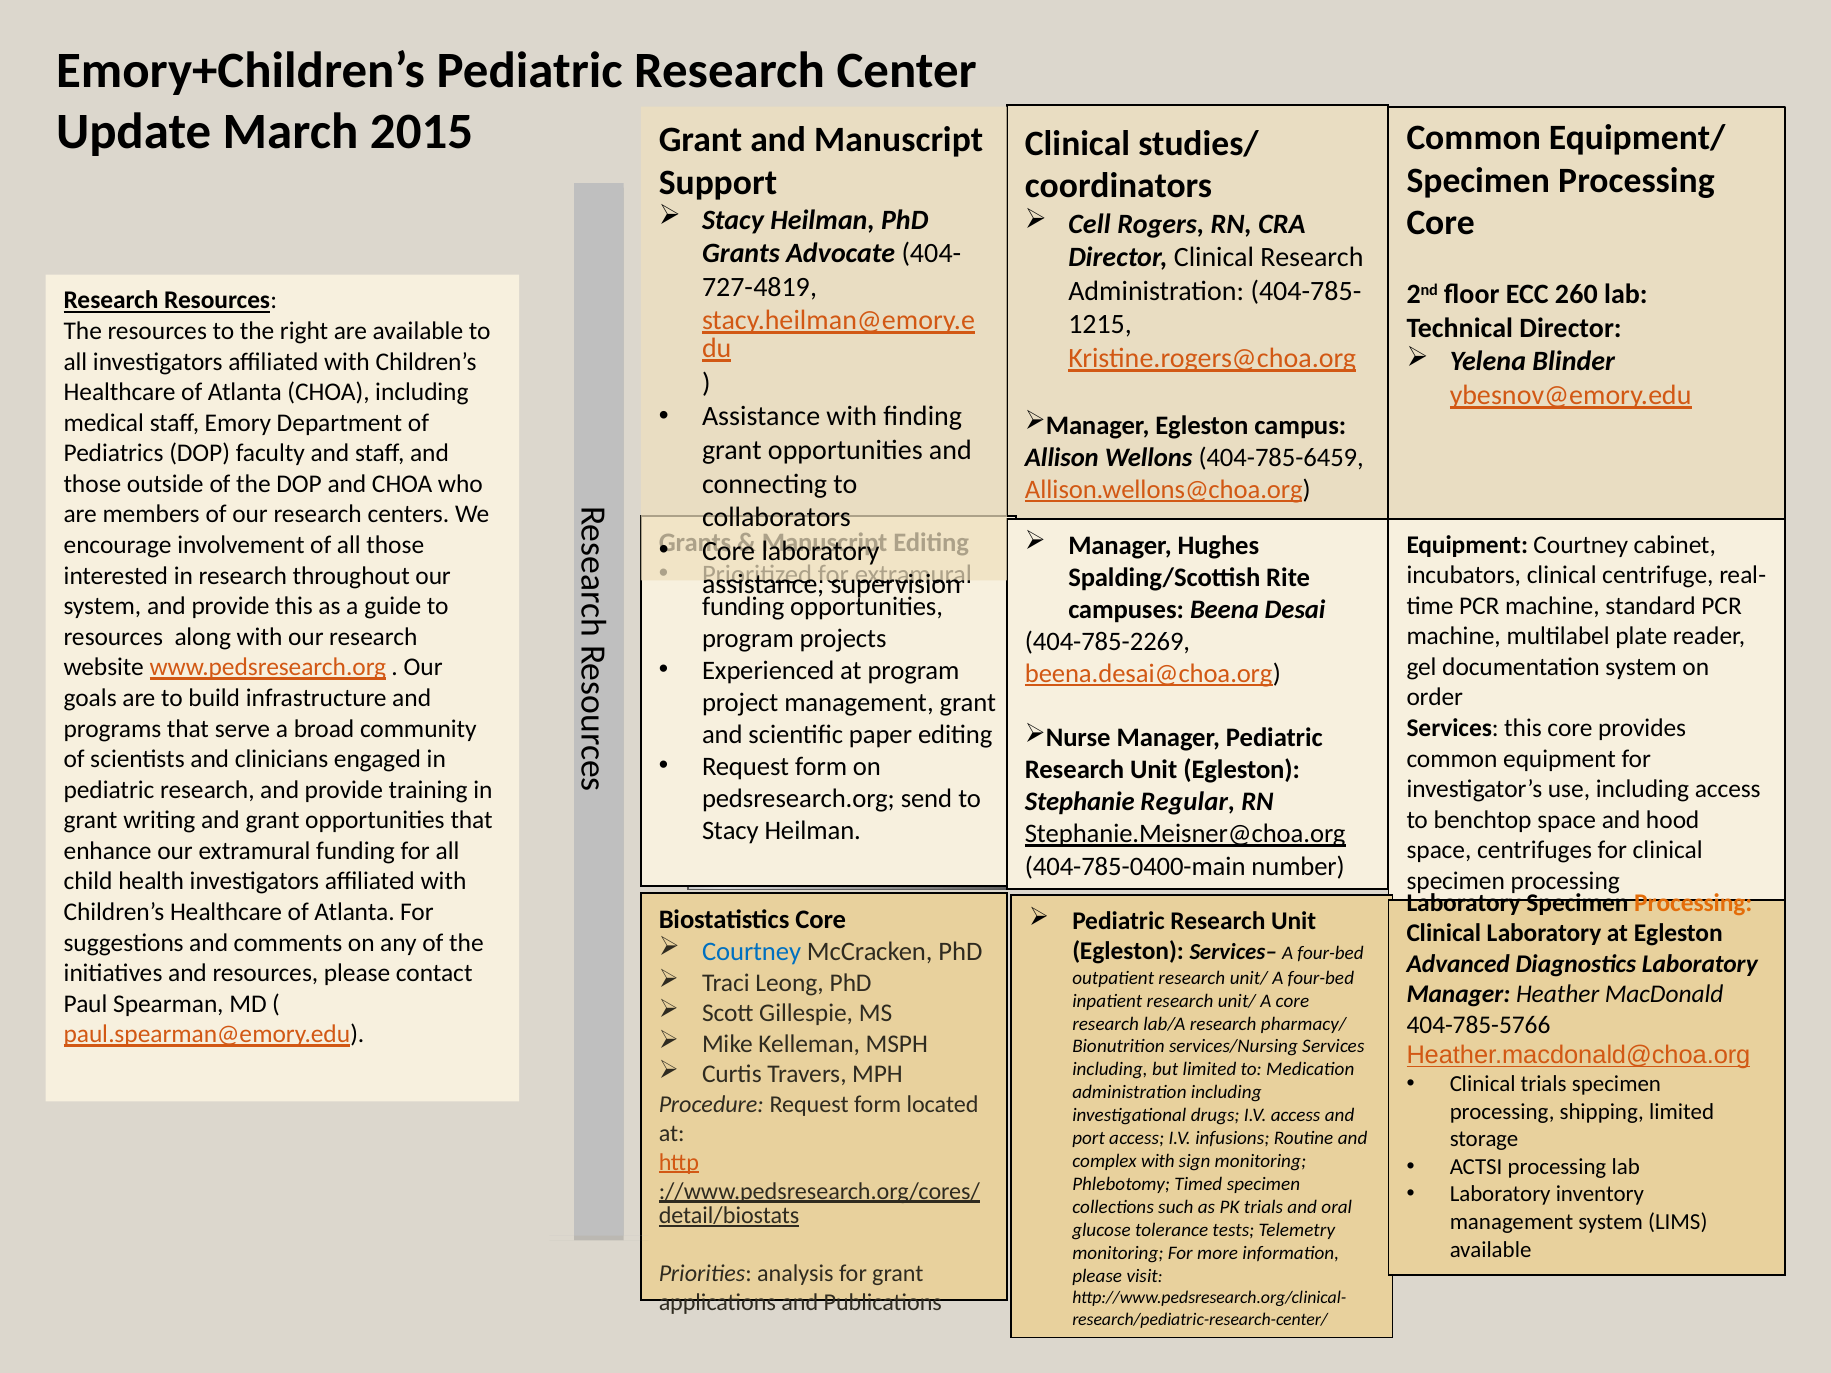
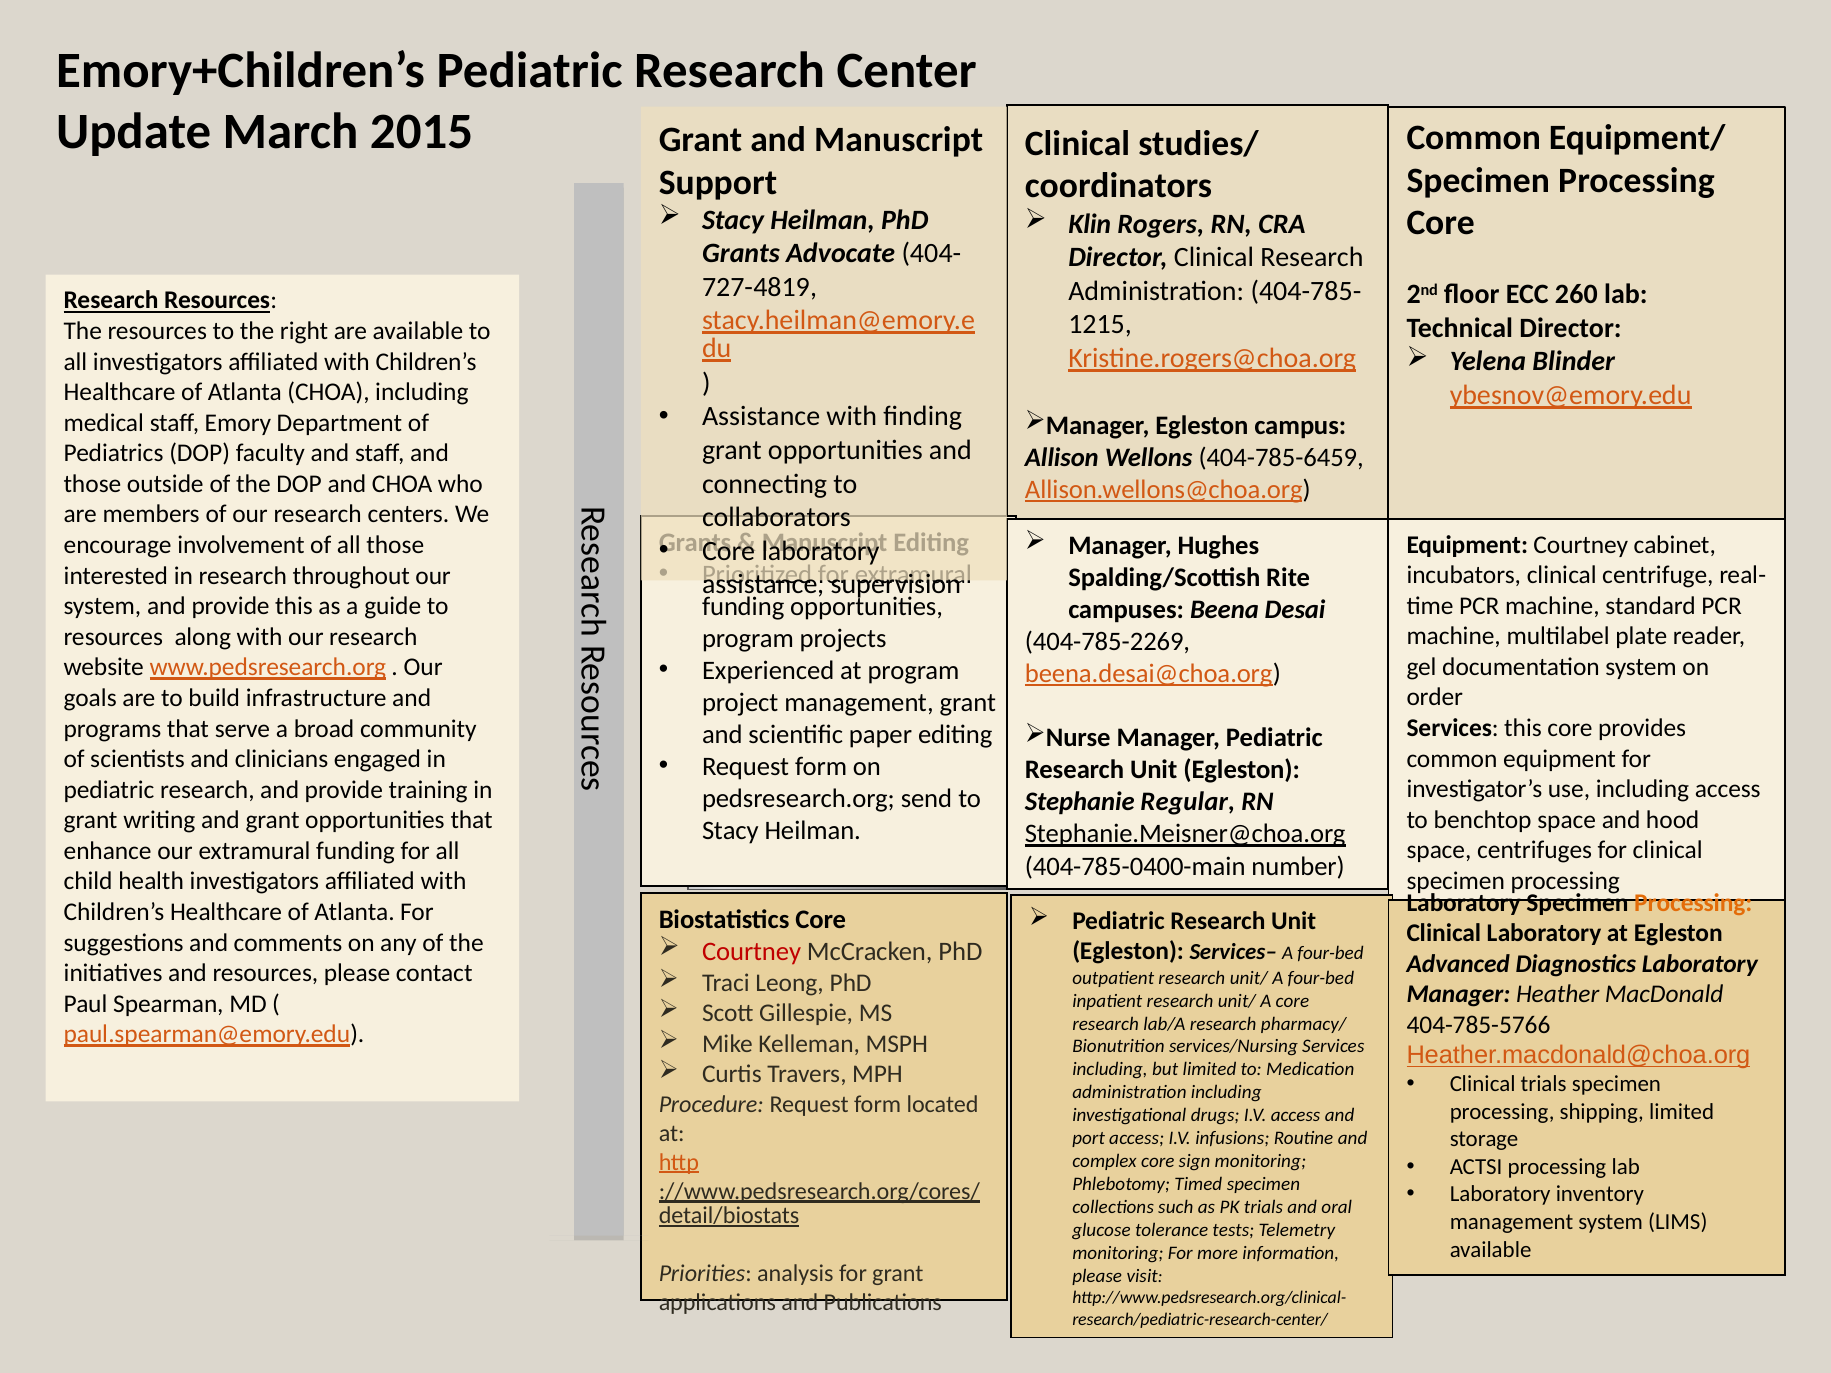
Cell: Cell -> Klin (1090, 224)
Courtney colour: blue -> red (752, 952)
complex with: with -> core (1158, 1161)
